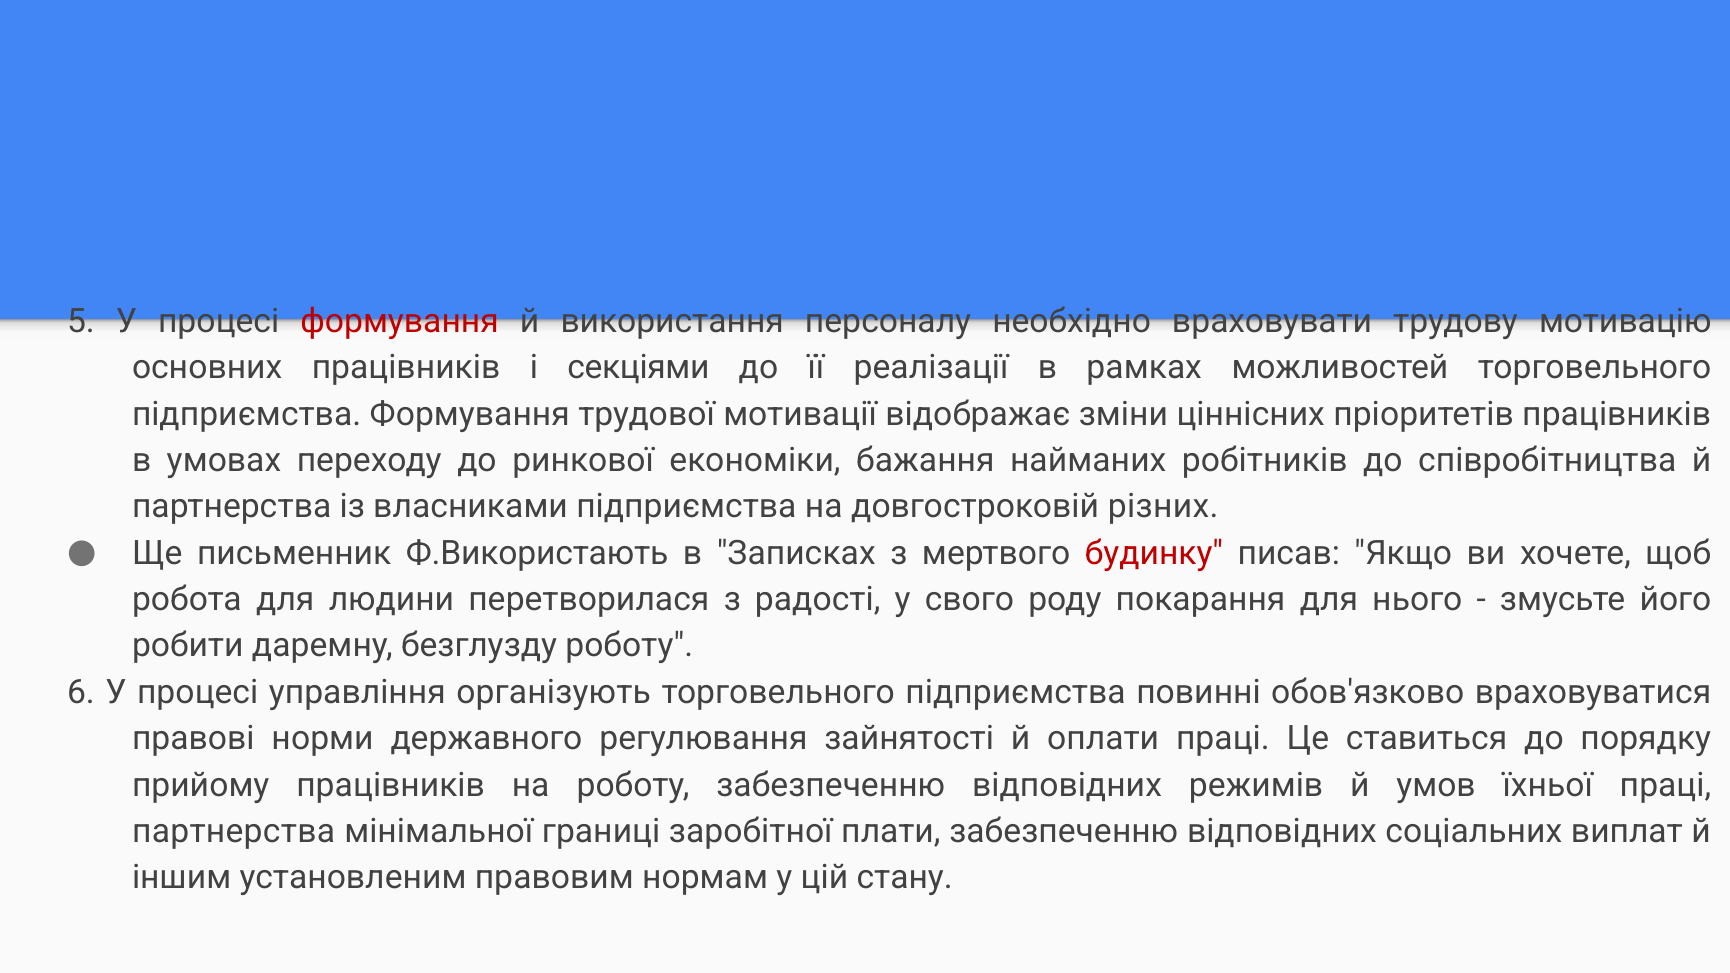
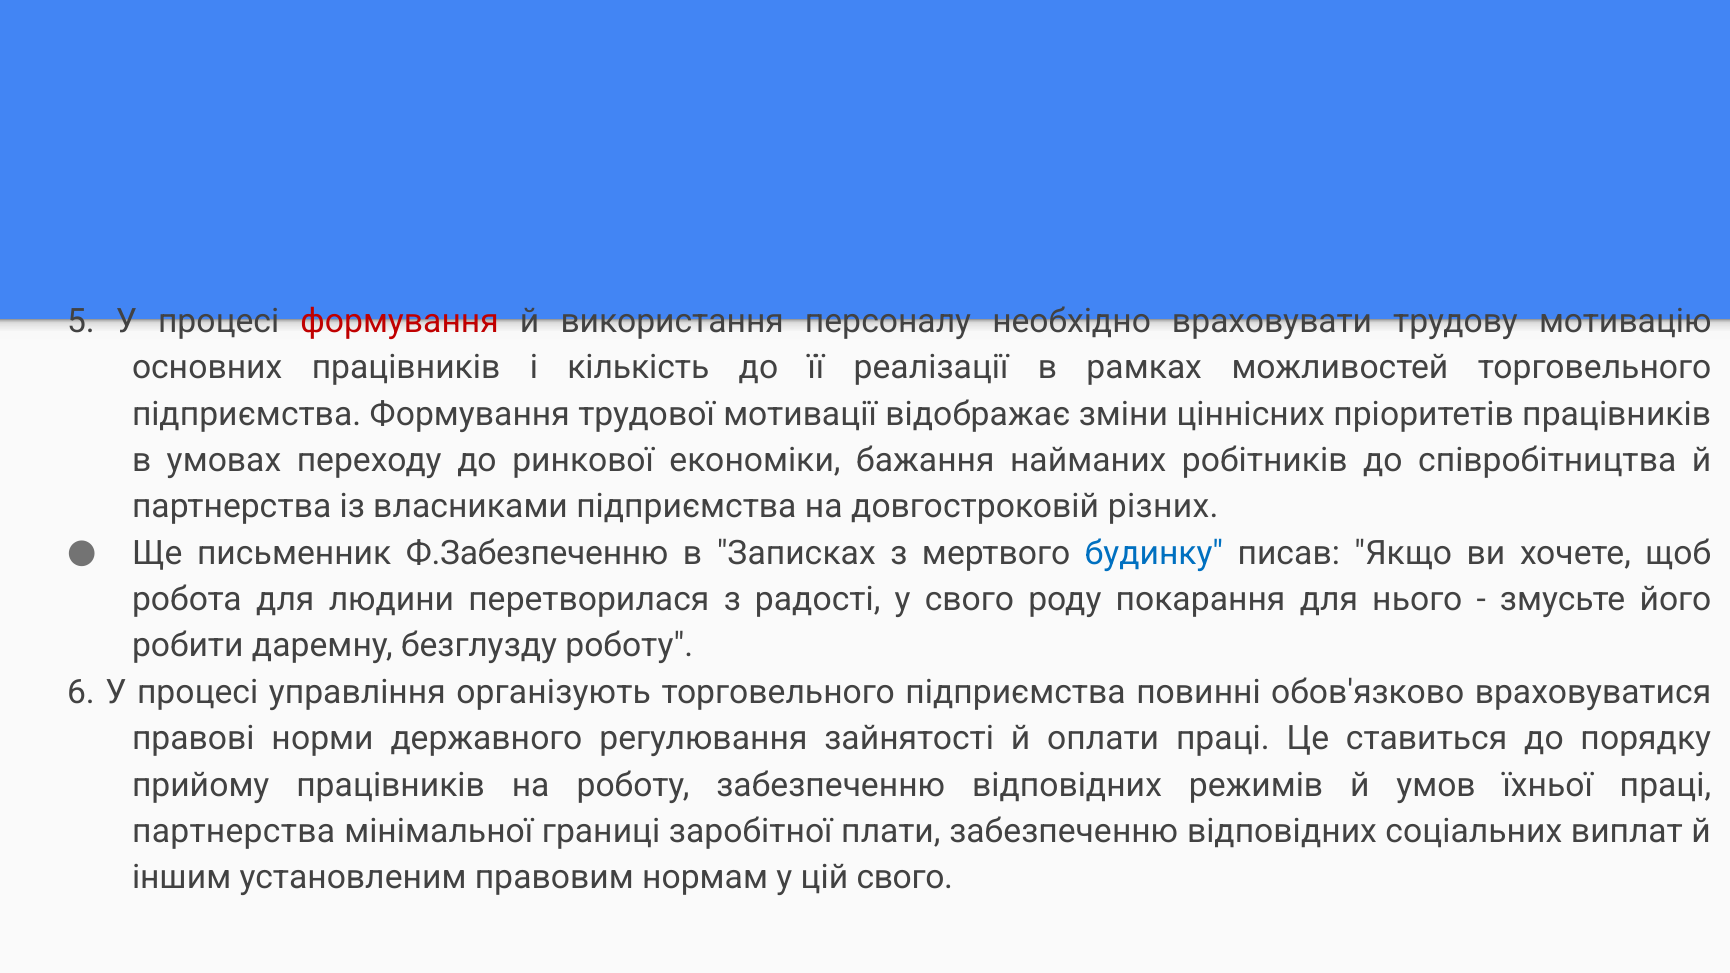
секціями: секціями -> кількість (638, 368)
Ф.Використають: Ф.Використають -> Ф.Забезпеченню (537, 553)
будинку colour: red -> blue (1154, 553)
цій стану: стану -> свого (905, 878)
